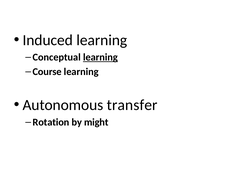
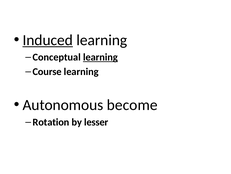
Induced underline: none -> present (48, 40)
transfer: transfer -> become (132, 105)
might: might -> lesser (96, 122)
